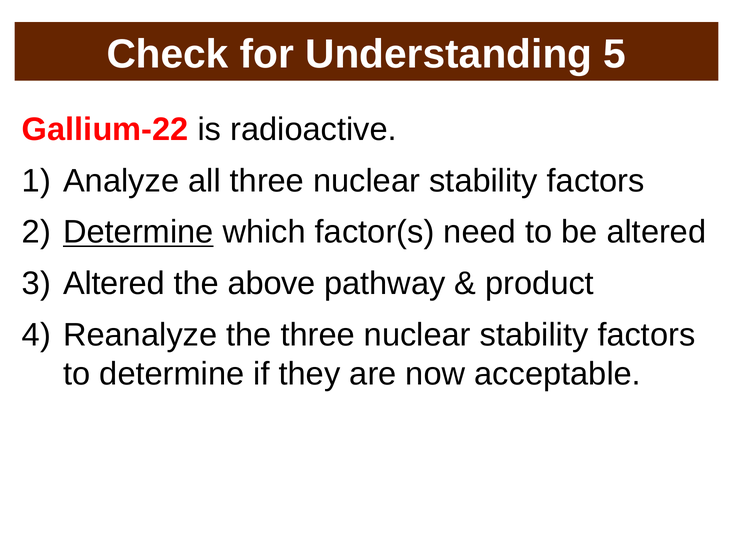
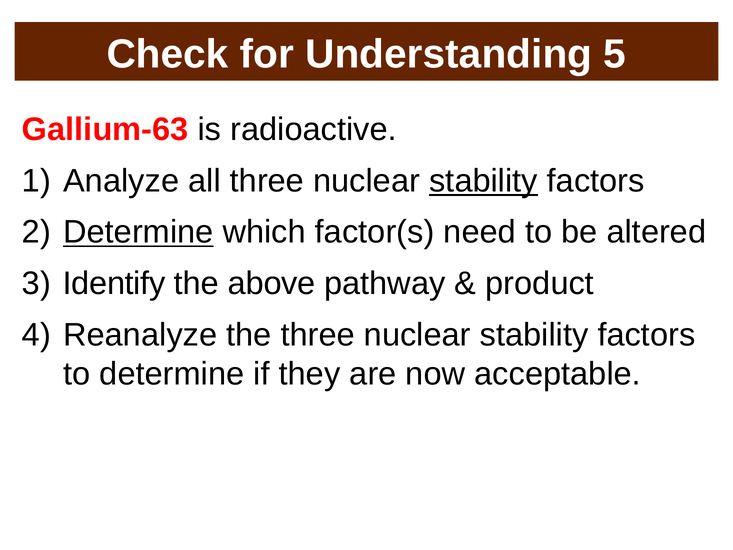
Gallium-22: Gallium-22 -> Gallium-63 (105, 129)
stability underline: none -> present (483, 181)
Altered: Altered -> Identify (114, 283)
